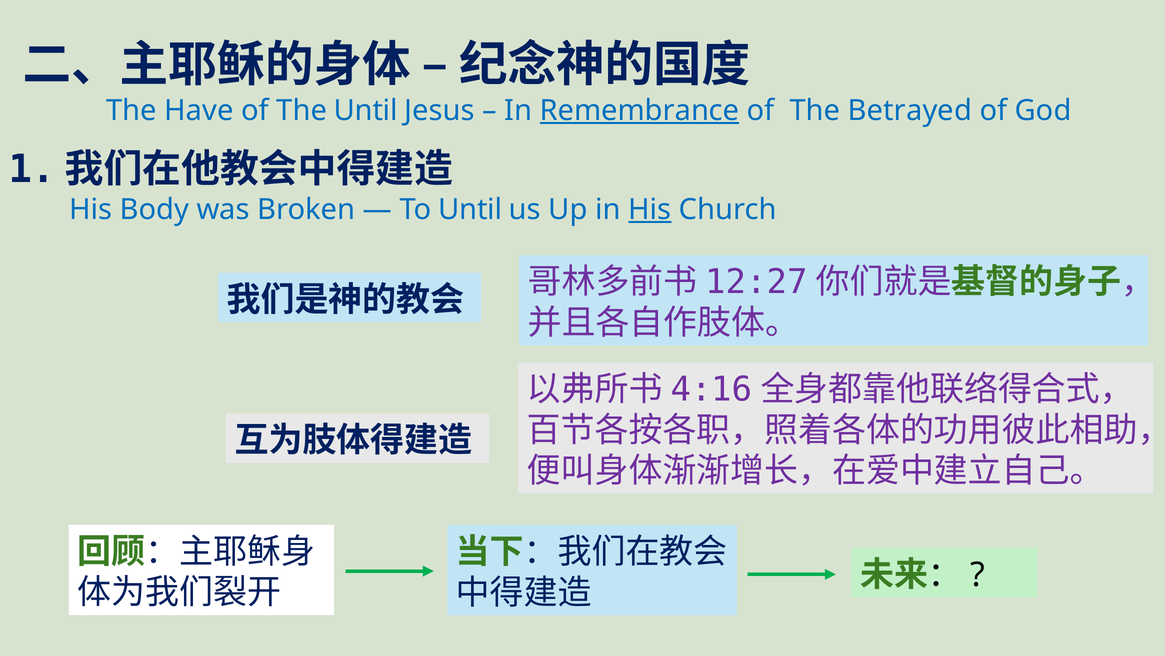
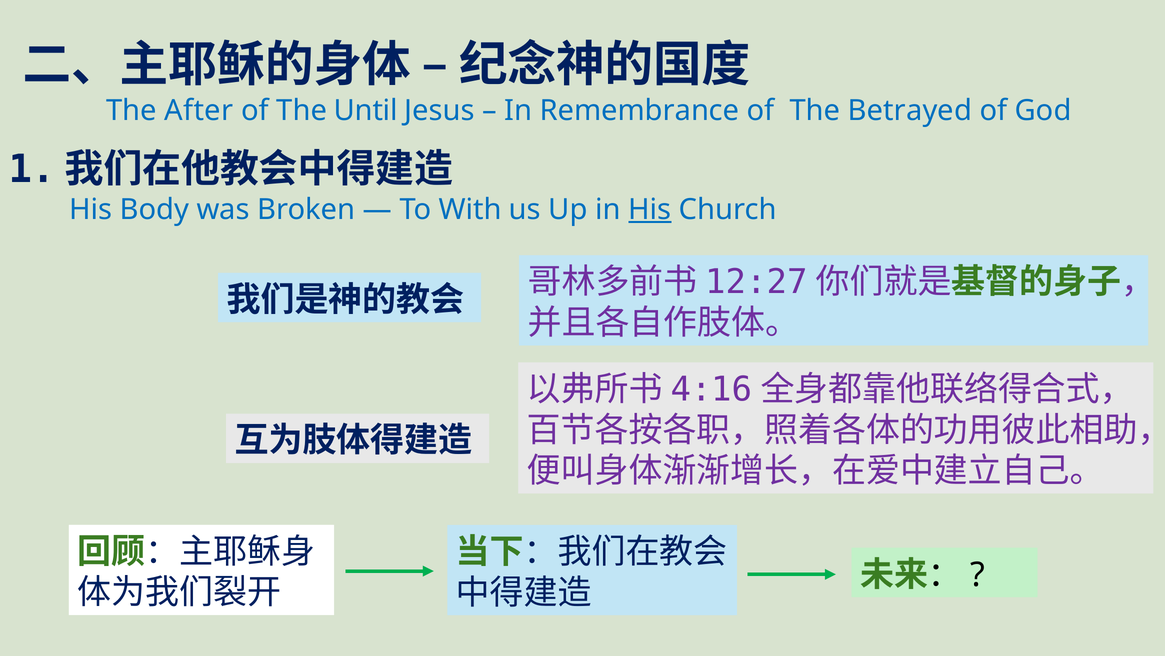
Have: Have -> After (199, 110)
Remembrance underline: present -> none (640, 110)
To Until: Until -> With (470, 209)
